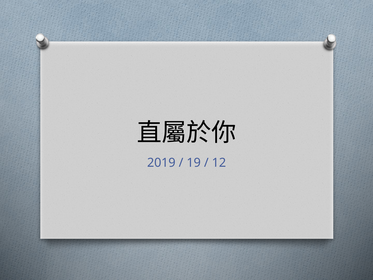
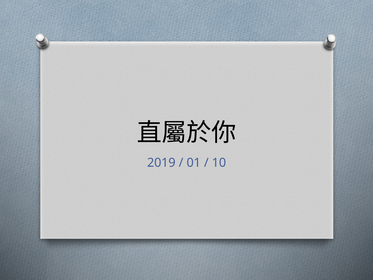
19: 19 -> 01 (194, 163)
12: 12 -> 10 (219, 163)
